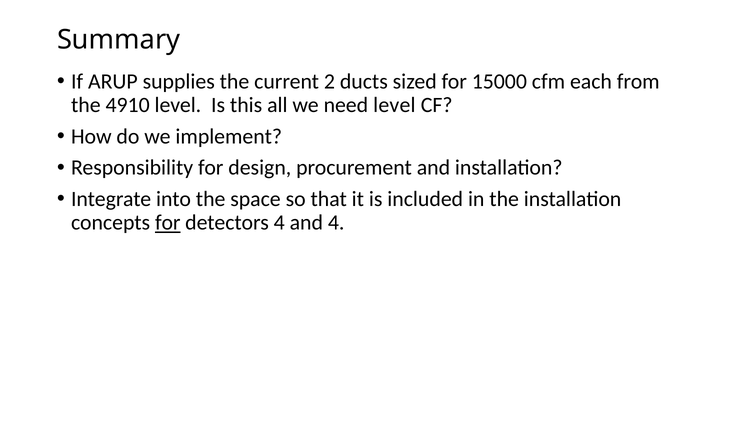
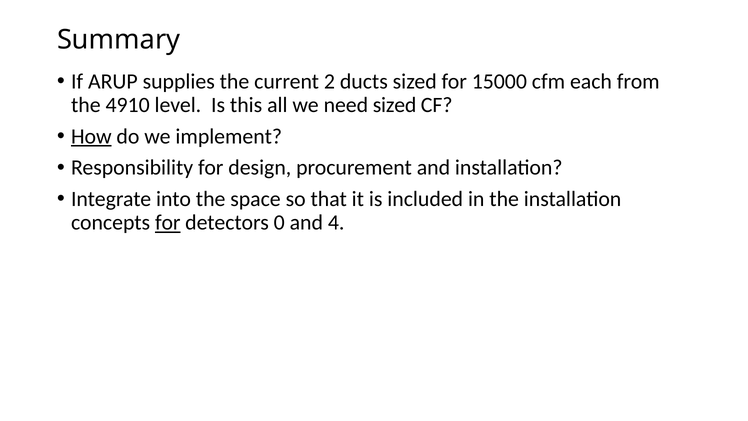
need level: level -> sized (395, 105)
How underline: none -> present (91, 136)
detectors 4: 4 -> 0 (279, 223)
